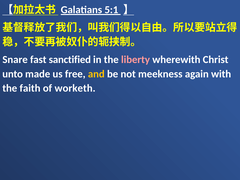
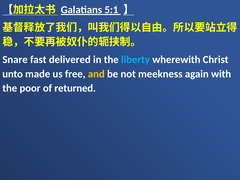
sanctified: sanctified -> delivered (70, 60)
liberty colour: pink -> light blue (135, 60)
faith: faith -> poor (30, 88)
worketh: worketh -> returned (75, 88)
